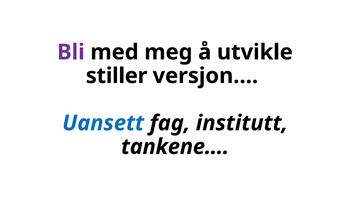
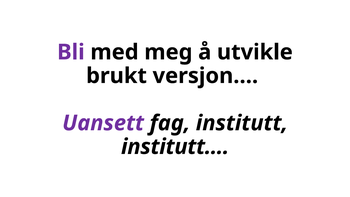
stiller: stiller -> brukt (117, 76)
Uansett colour: blue -> purple (103, 123)
tankene…: tankene… -> institutt… (175, 147)
